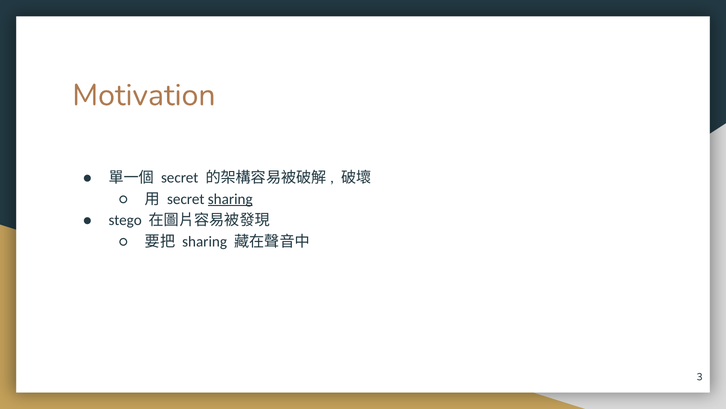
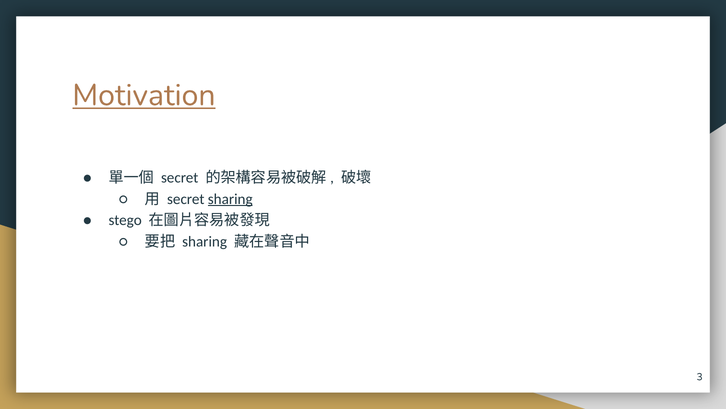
Motivation underline: none -> present (144, 95)
